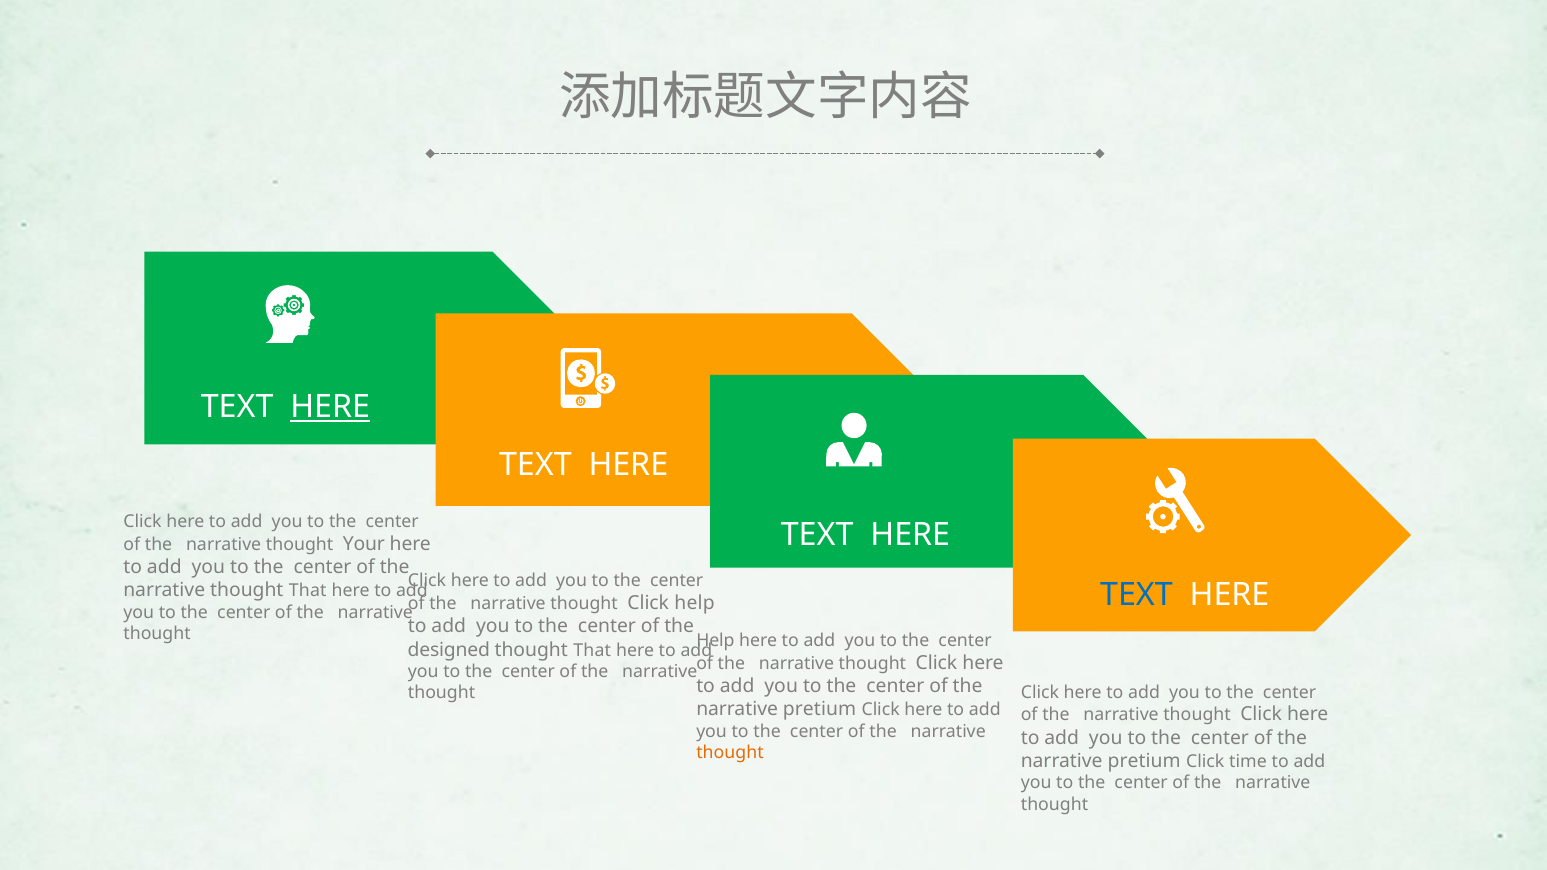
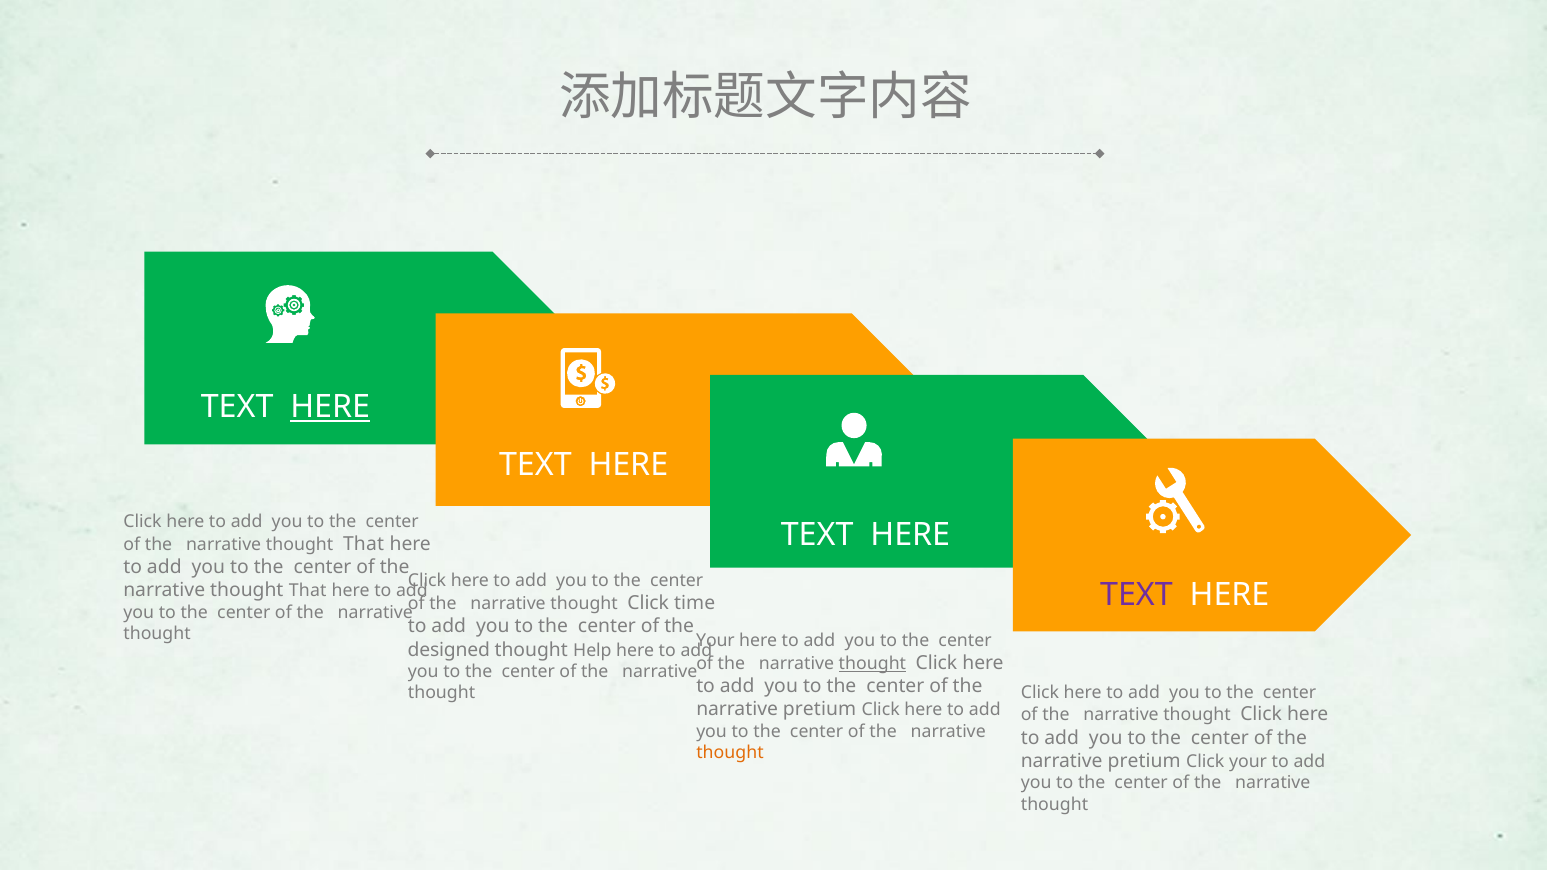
Your: Your -> That (364, 544)
TEXT colour: blue -> purple (1136, 595)
Click help: help -> time (695, 603)
Help: Help -> Your (715, 641)
That: That -> Help (592, 650)
thought underline: none -> present (872, 664)
Click time: time -> your (1248, 762)
